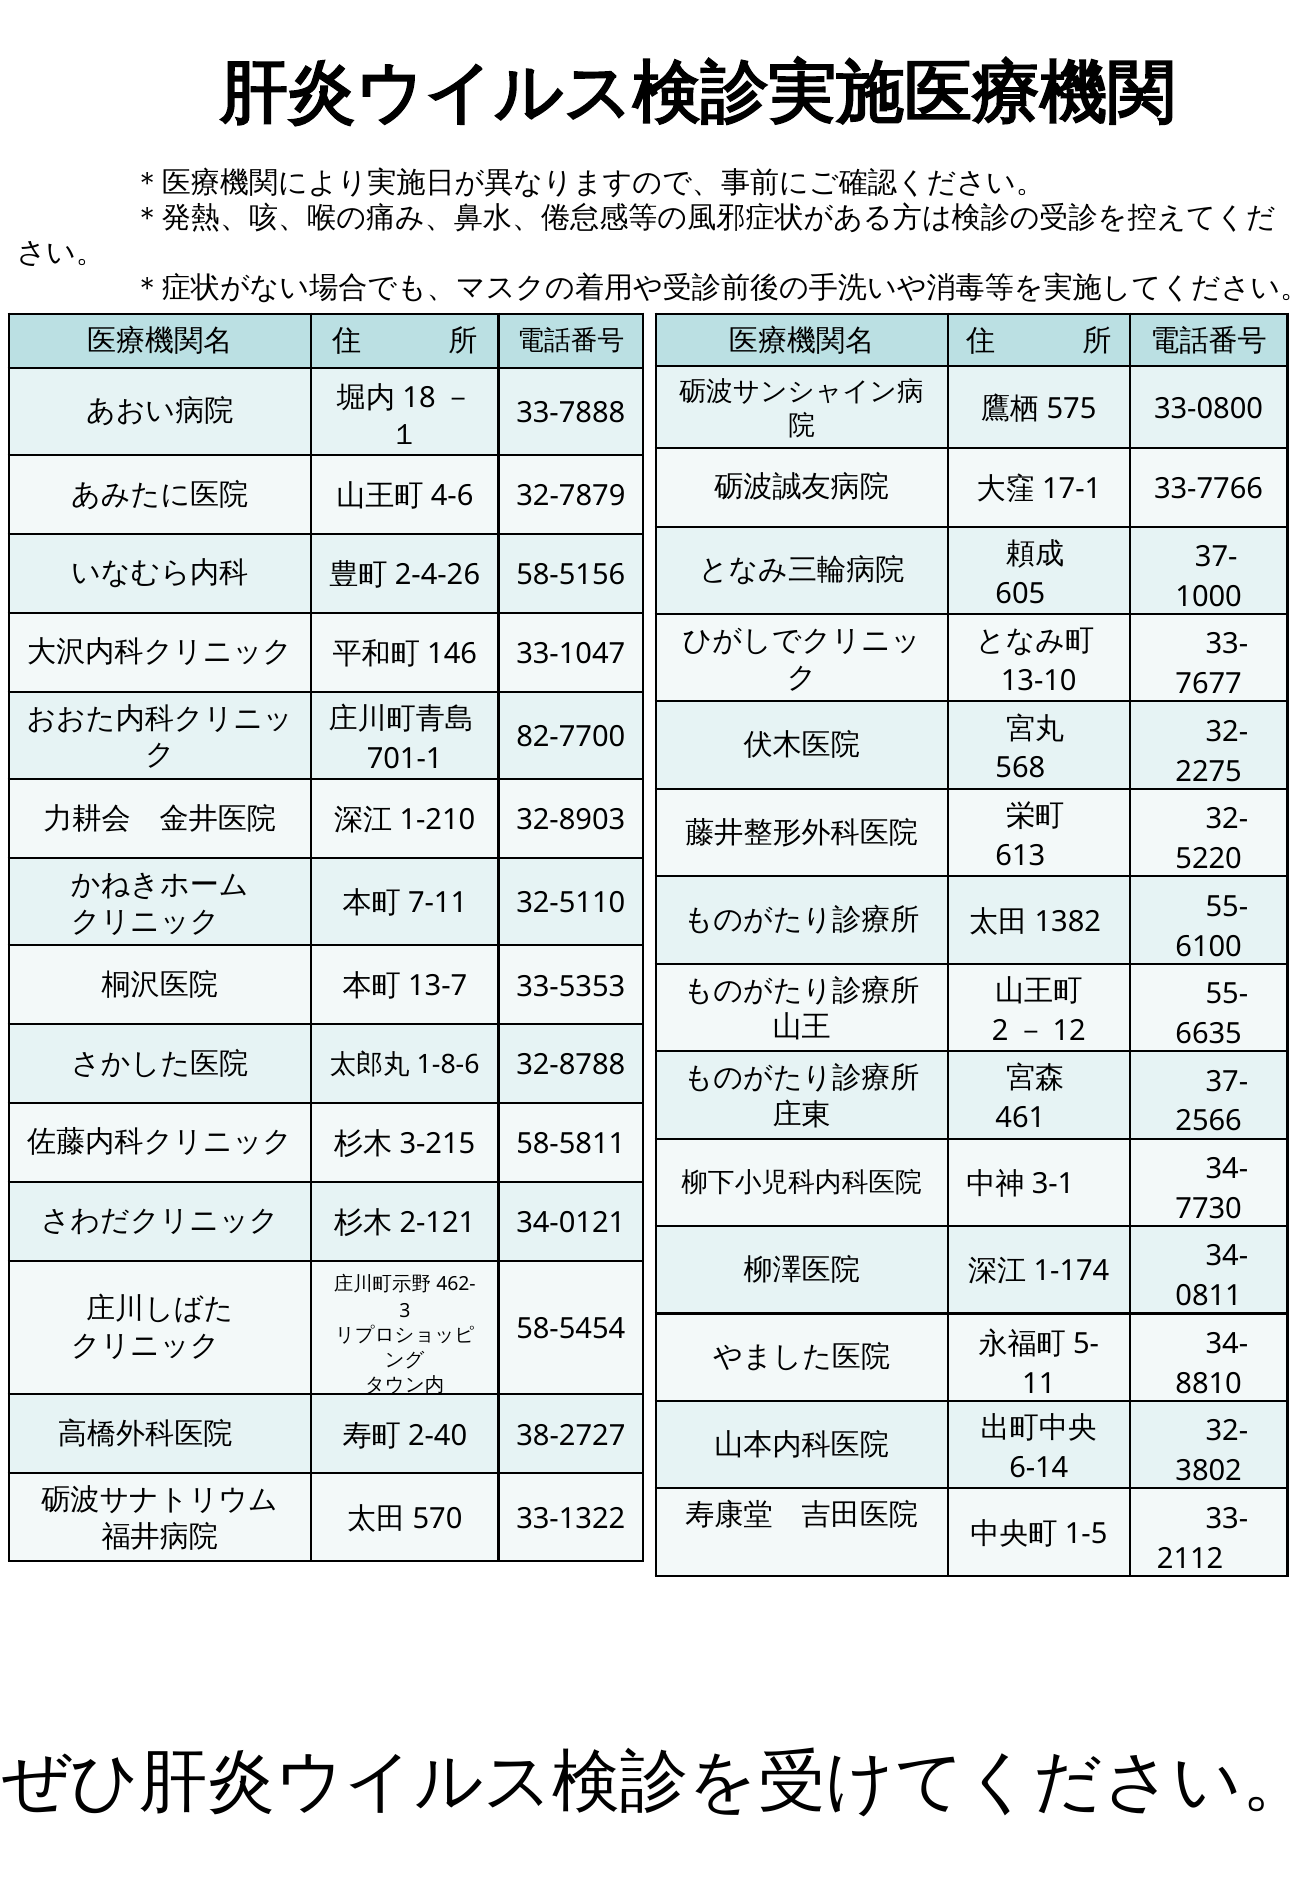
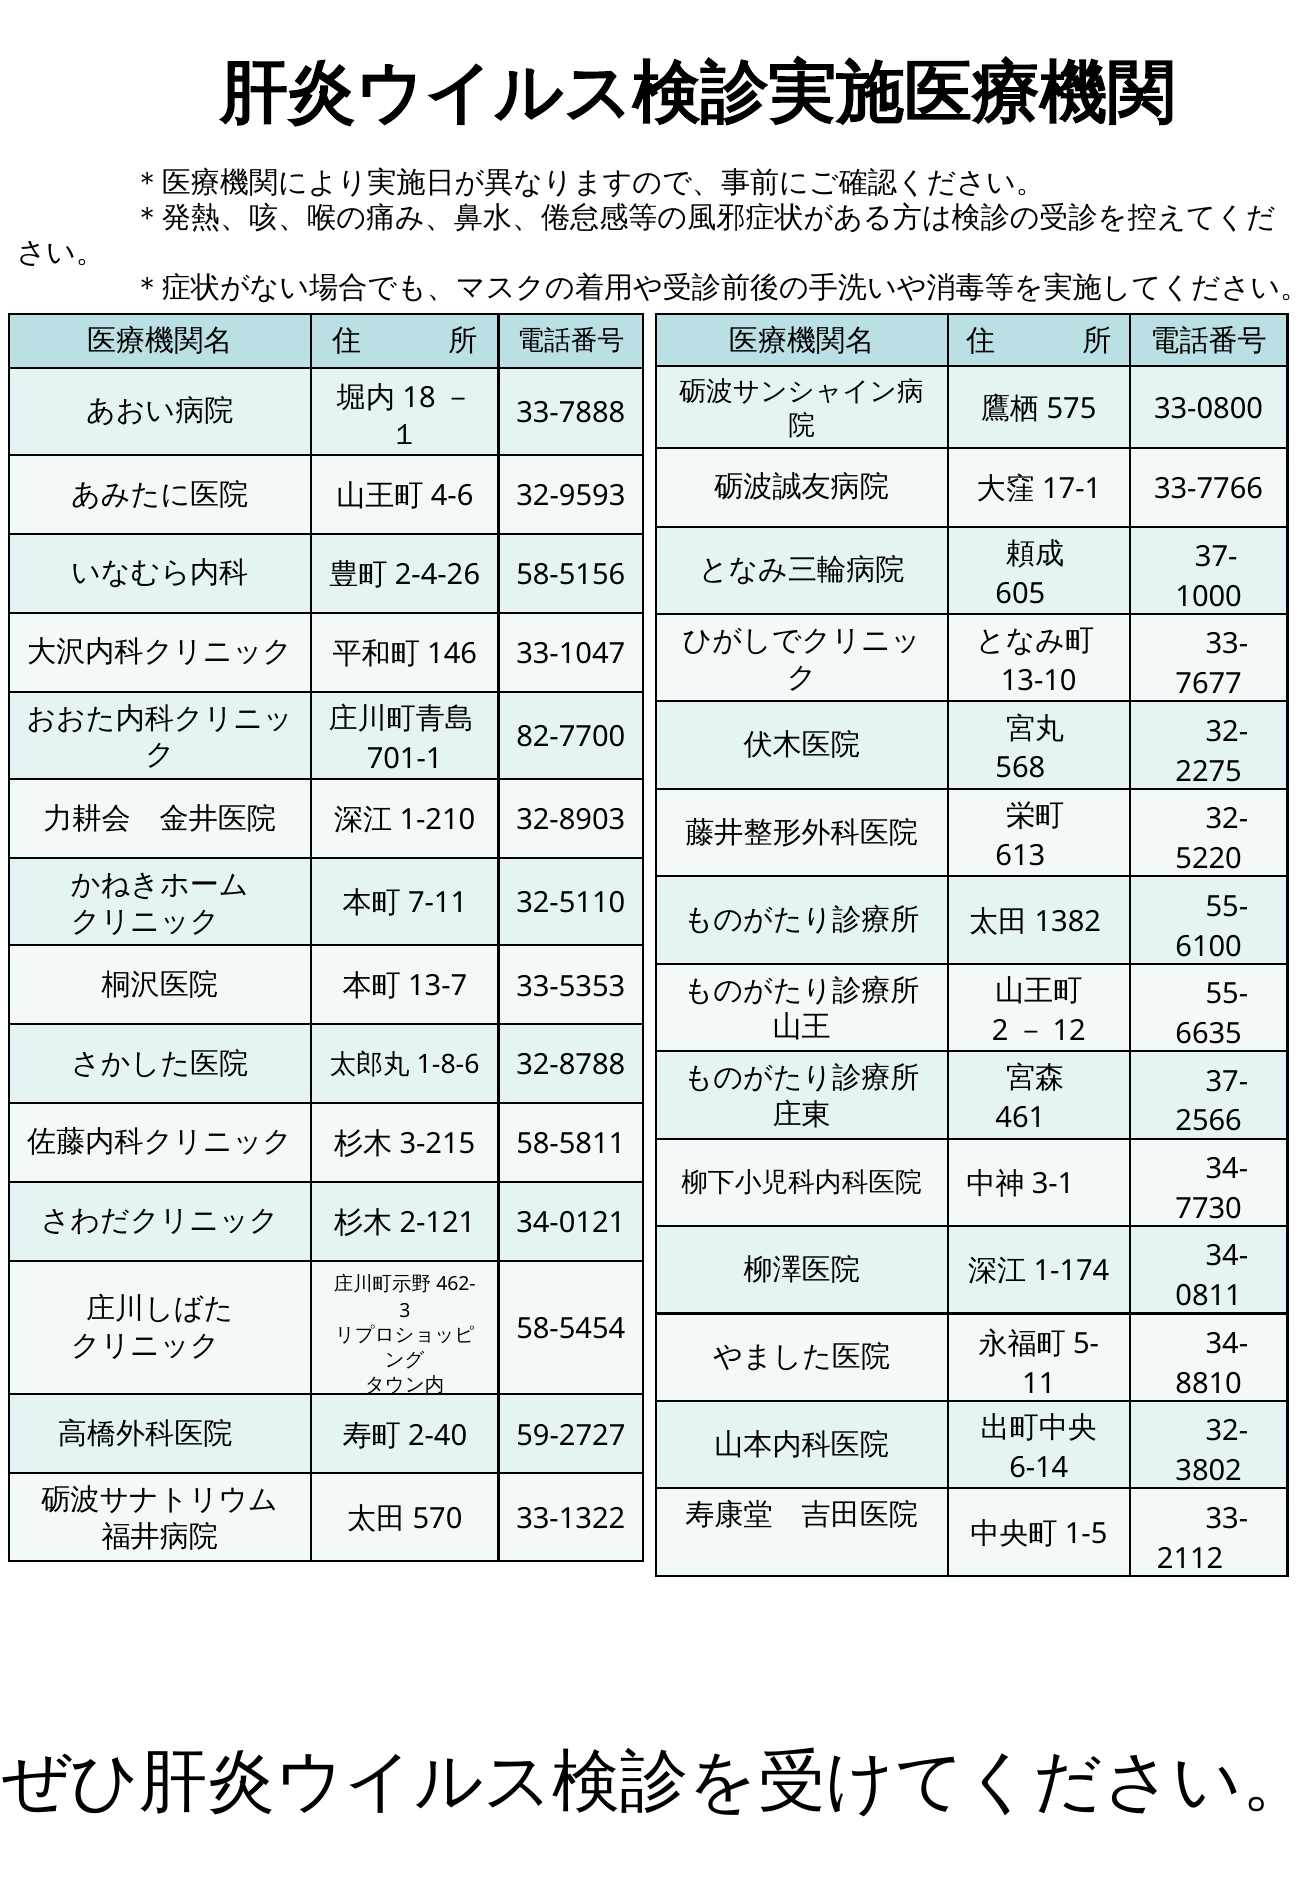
32-7879: 32-7879 -> 32-9593 (571, 496)
38-2727: 38-2727 -> 59-2727 (571, 1435)
